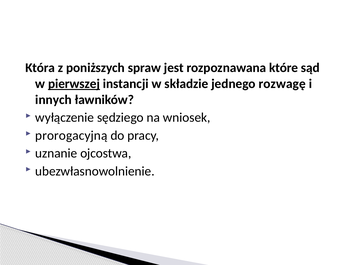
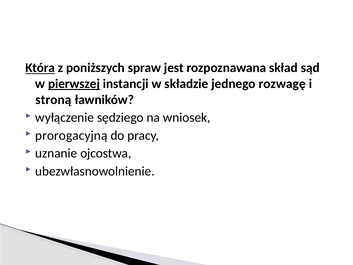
Która underline: none -> present (40, 68)
które: które -> skład (283, 68)
innych: innych -> stroną (53, 100)
